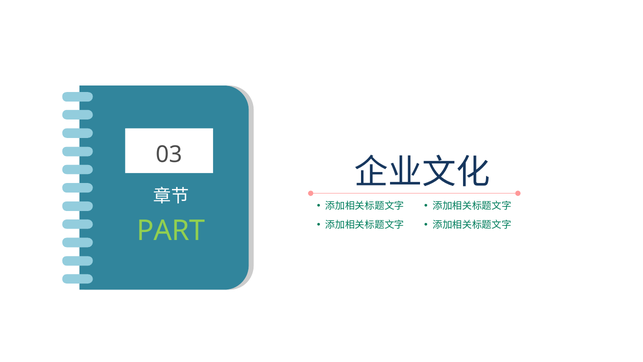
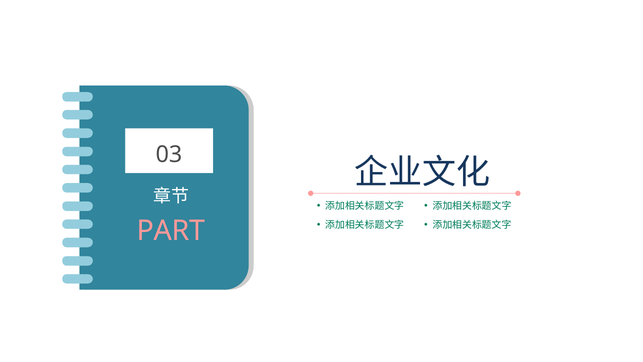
PART colour: light green -> pink (171, 231)
